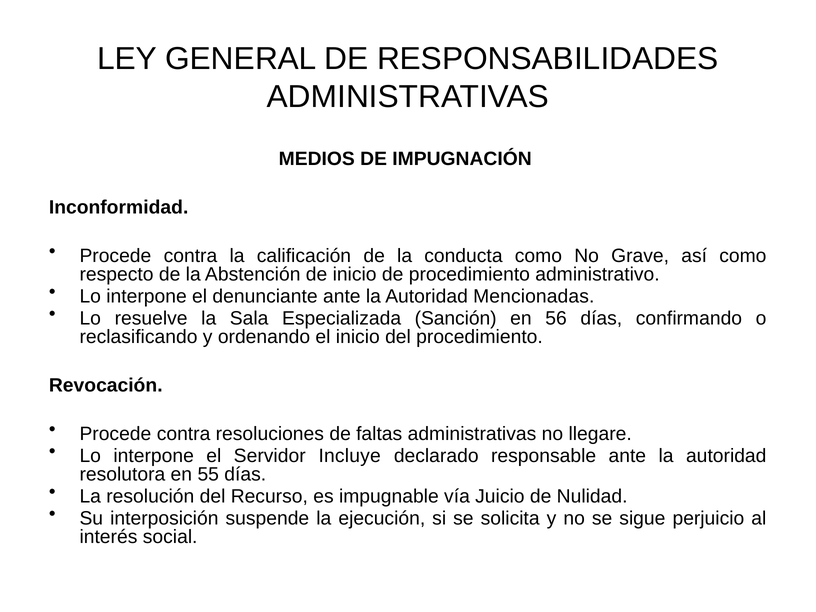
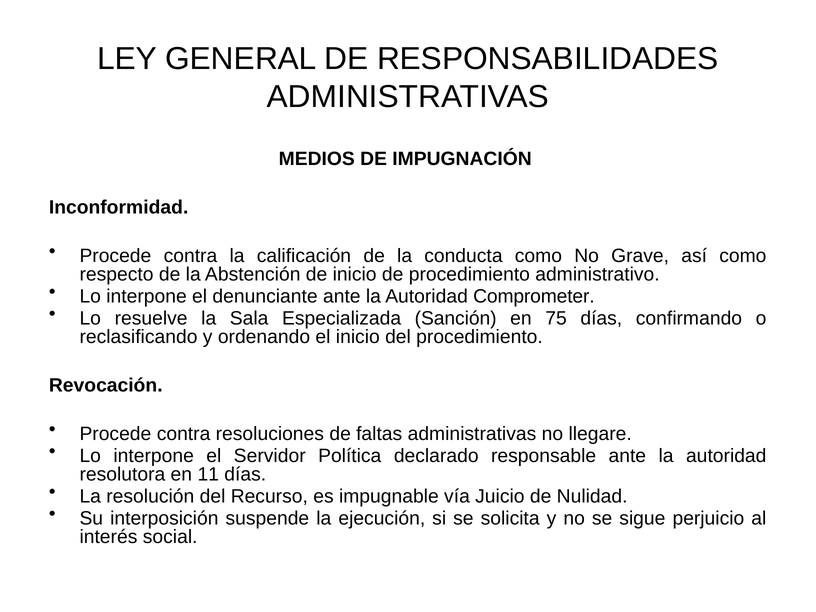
Mencionadas: Mencionadas -> Comprometer (534, 296)
56: 56 -> 75 (556, 318)
Incluye: Incluye -> Política (350, 456)
55: 55 -> 11 (208, 474)
